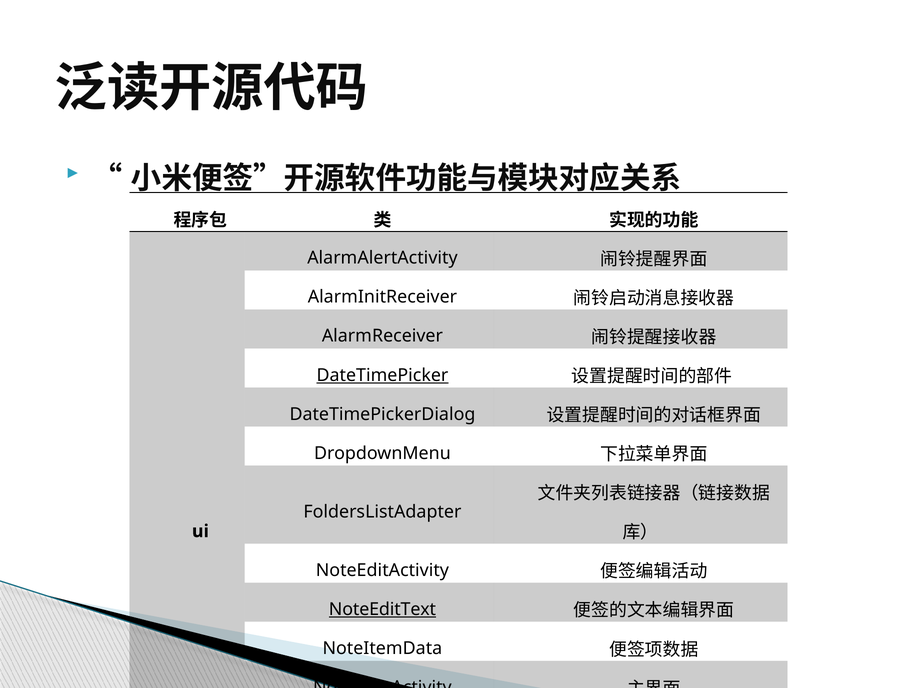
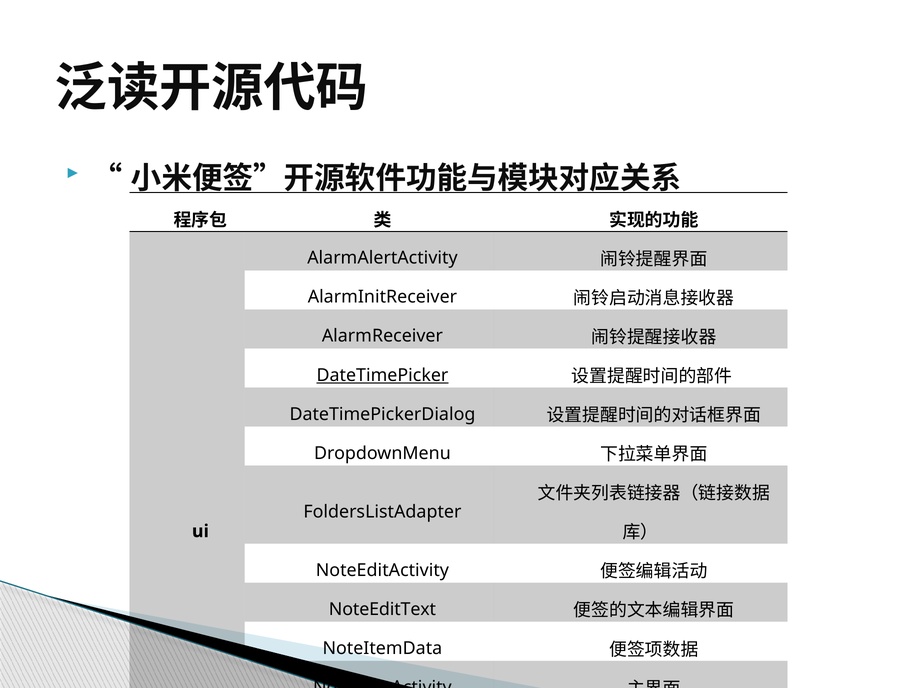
NoteEditText underline: present -> none (382, 609)
